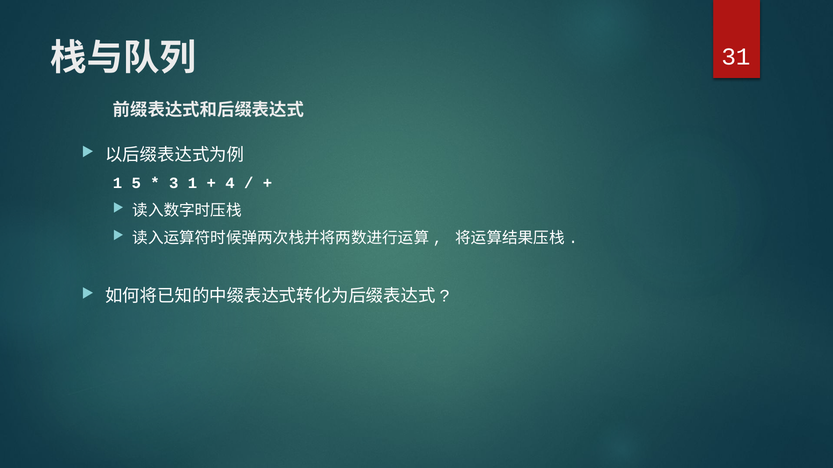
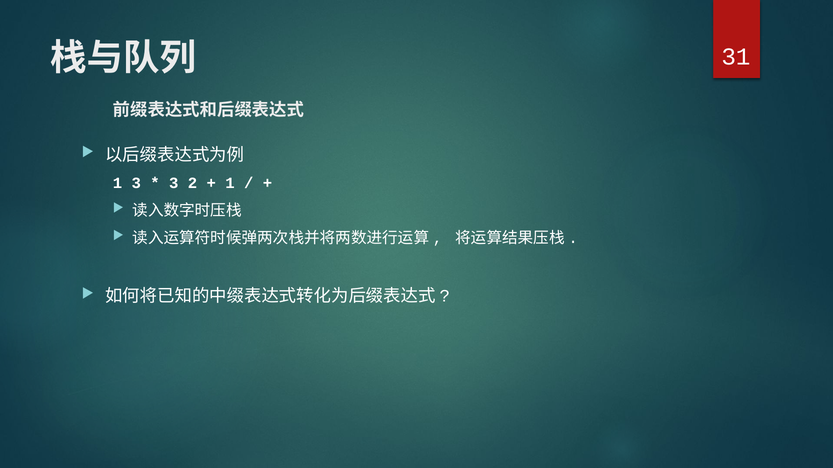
1 5: 5 -> 3 (136, 183)
3 1: 1 -> 2 (193, 183)
4: 4 -> 1 (230, 183)
